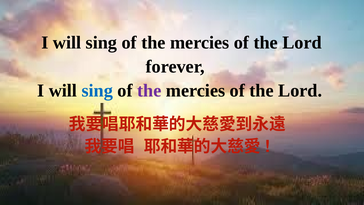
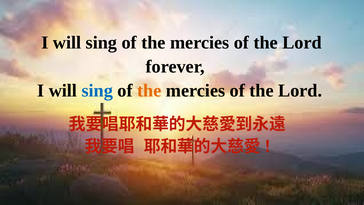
the colour: purple -> orange (149, 91)
